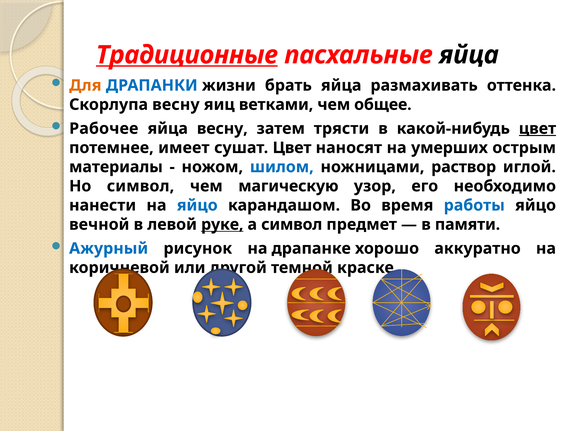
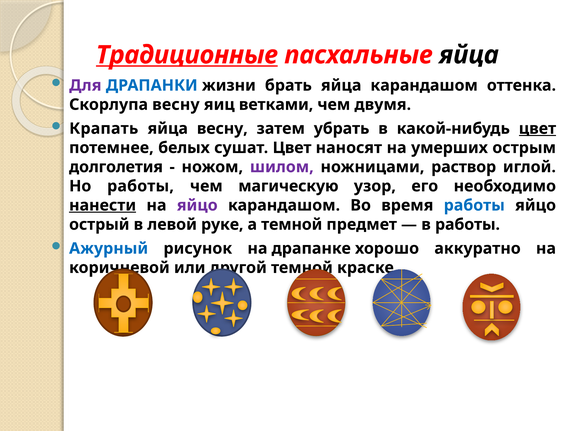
Для colour: orange -> purple (85, 85)
яйца размахивать: размахивать -> карандашом (424, 85)
общее: общее -> двумя (383, 105)
Рабочее: Рабочее -> Крапать (104, 129)
трясти: трясти -> убрать (342, 129)
имеет: имеет -> белых (184, 148)
материалы: материалы -> долголетия (116, 167)
шилом colour: blue -> purple (282, 167)
Но символ: символ -> работы (141, 186)
нанести underline: none -> present (103, 205)
яйцо colour: blue -> purple (197, 205)
вечной: вечной -> острый (99, 225)
руке underline: present -> none (222, 225)
а символ: символ -> темной (292, 225)
в памяти: памяти -> работы (467, 225)
